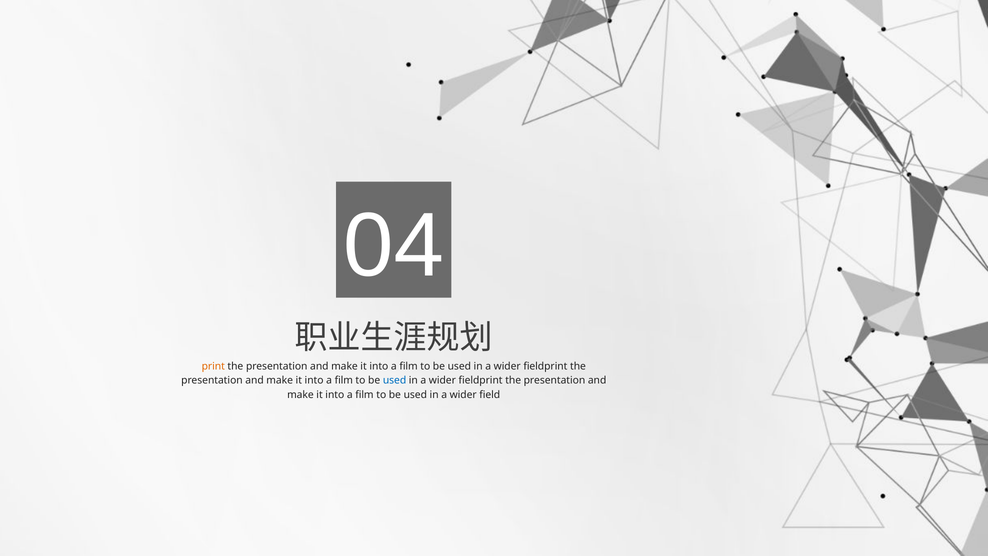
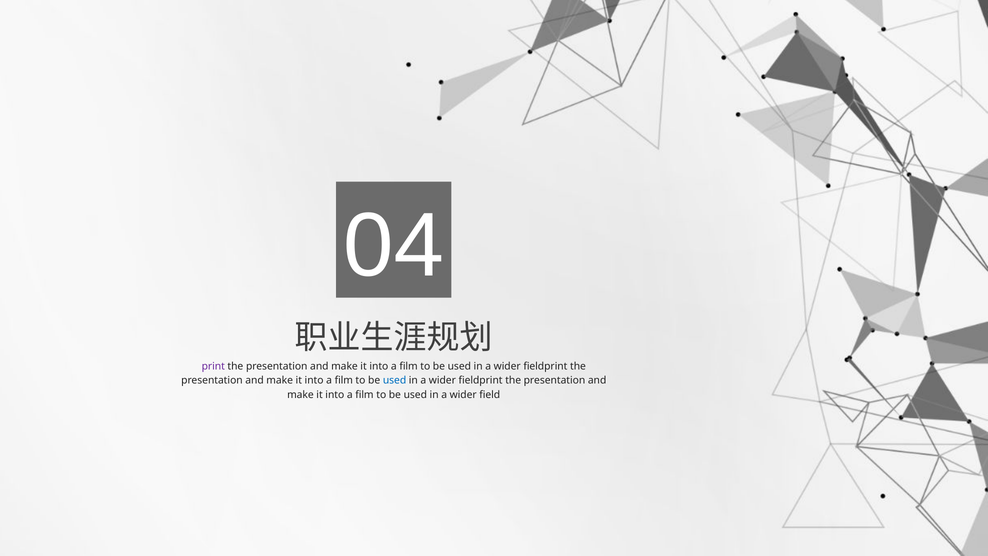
print colour: orange -> purple (213, 366)
